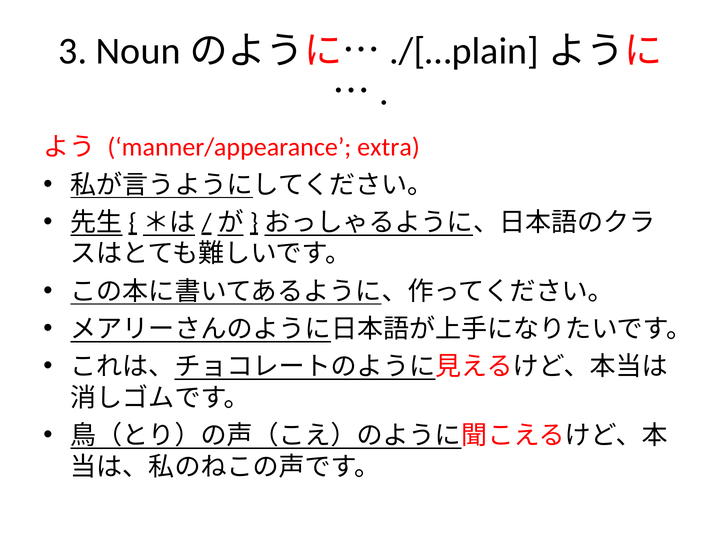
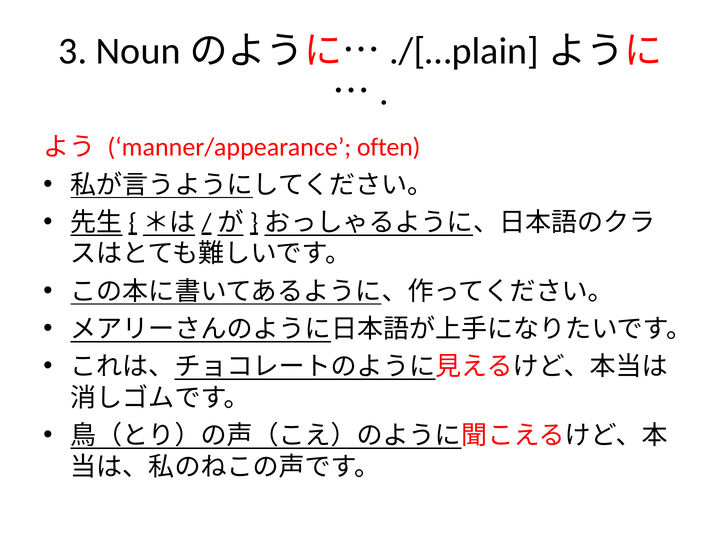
extra: extra -> often (389, 147)
